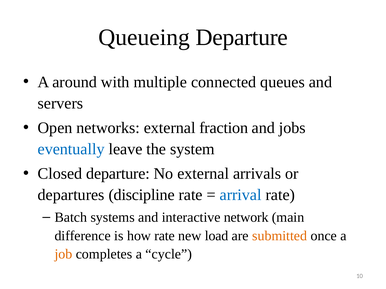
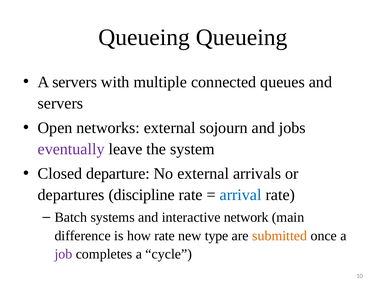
Queueing Departure: Departure -> Queueing (242, 37)
A around: around -> servers (75, 82)
fraction: fraction -> sojourn (224, 128)
eventually colour: blue -> purple (71, 149)
load: load -> type (217, 236)
job colour: orange -> purple (63, 255)
